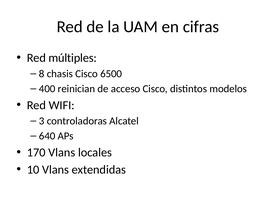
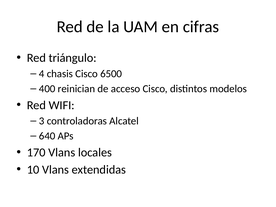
múltiples: múltiples -> triángulo (73, 58)
8: 8 -> 4 (42, 74)
